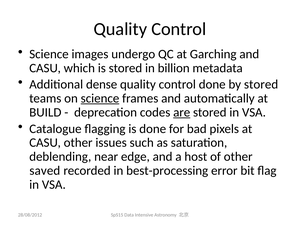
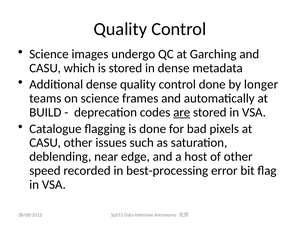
in billion: billion -> dense (174, 68)
by stored: stored -> longer (261, 84)
science underline: present -> none (100, 98)
saved: saved -> speed (45, 171)
